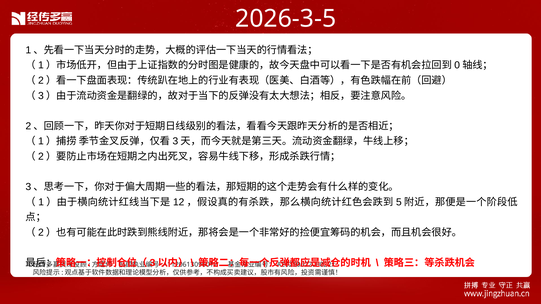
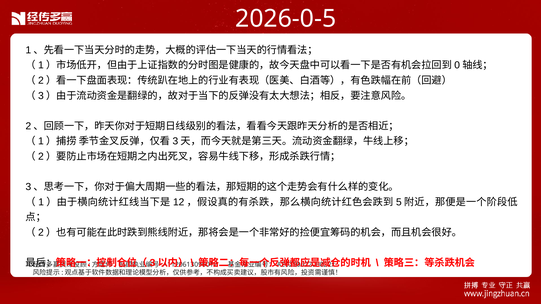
2026-3-5: 2026-3-5 -> 2026-0-5 (286, 19)
